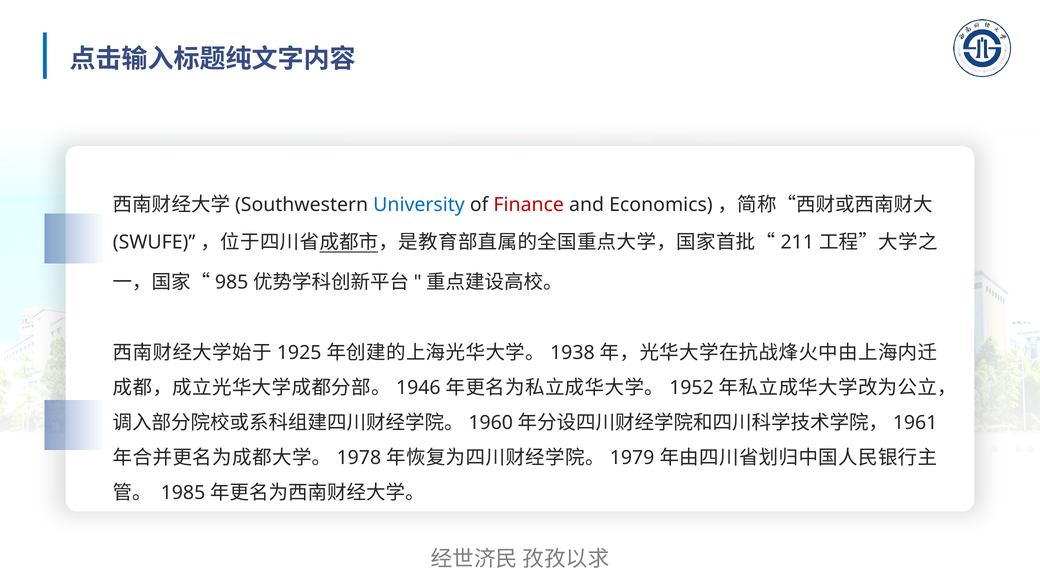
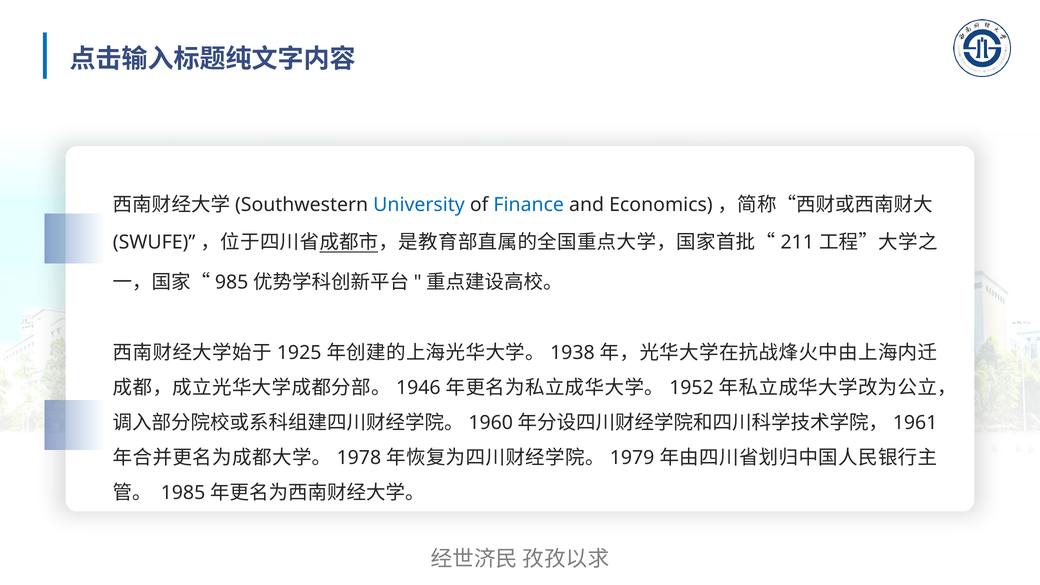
Finance colour: red -> blue (529, 205)
